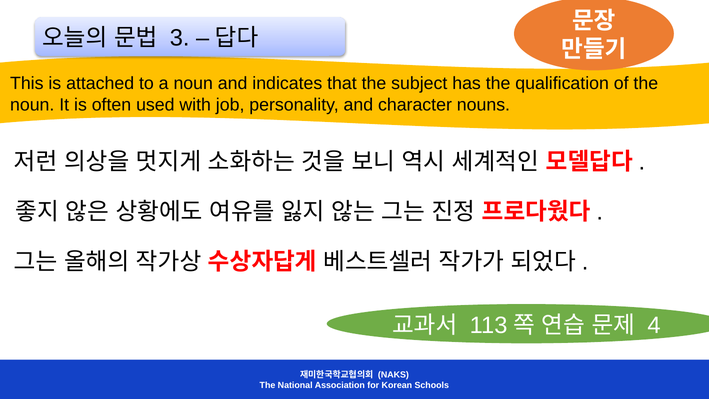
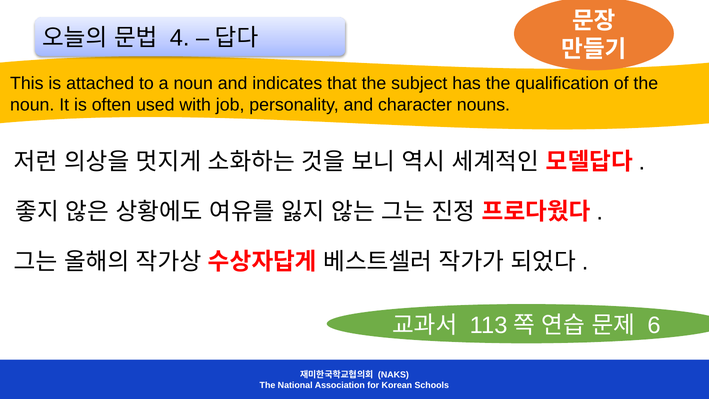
3: 3 -> 4 (180, 38)
4: 4 -> 6 (654, 325)
